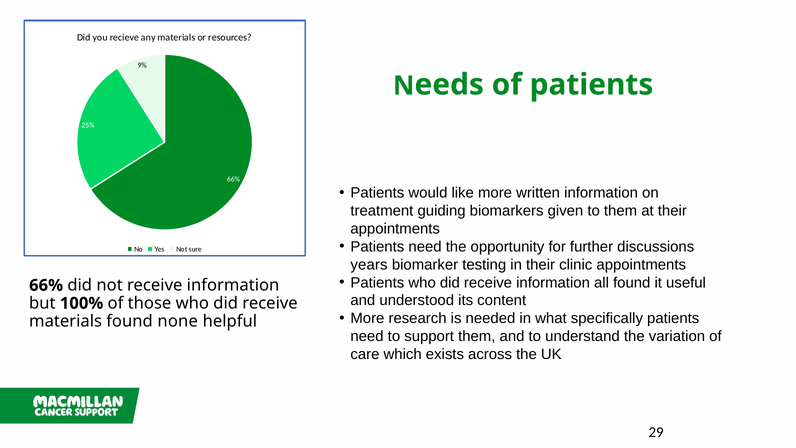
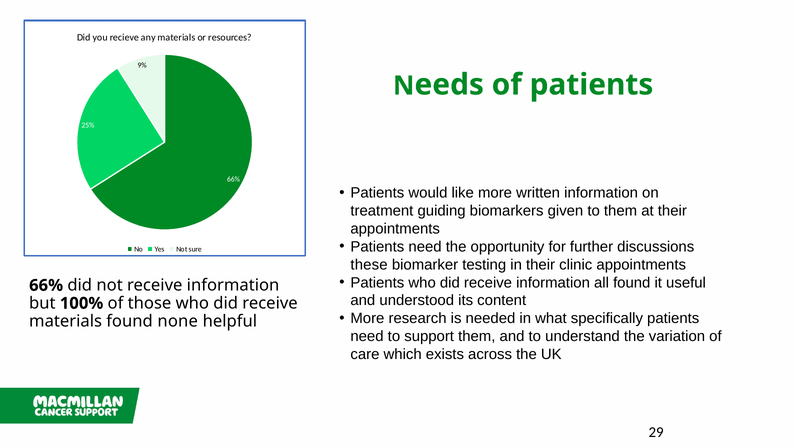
years: years -> these (369, 265)
